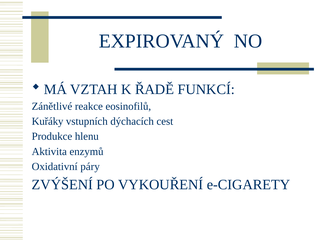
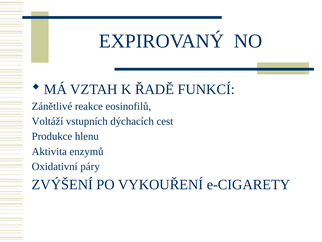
Kuřáky: Kuřáky -> Voltáží (48, 121)
